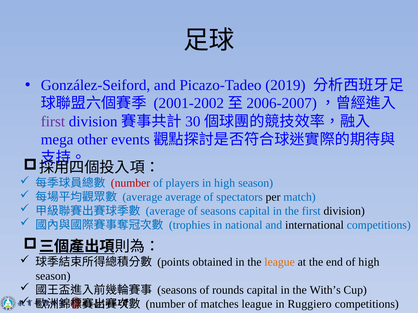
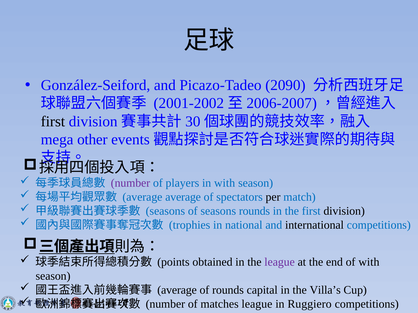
2019: 2019 -> 2090 (285, 85)
first colour: purple -> black (53, 122)
number colour: red -> purple (130, 183)
in high: high -> with (225, 183)
average: average -> seasons (165, 211)
seasons capital: capital -> rounds (254, 211)
league colour: orange -> purple (280, 263)
of high: high -> with (369, 263)
seasons: seasons -> average (177, 290)
With’s: With’s -> Villa’s (325, 290)
